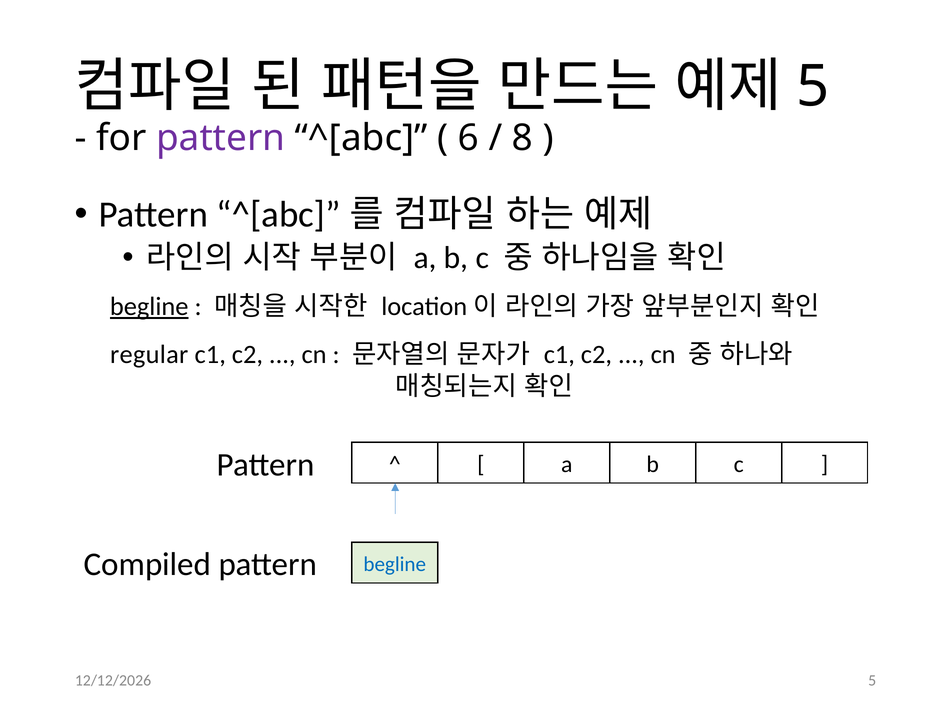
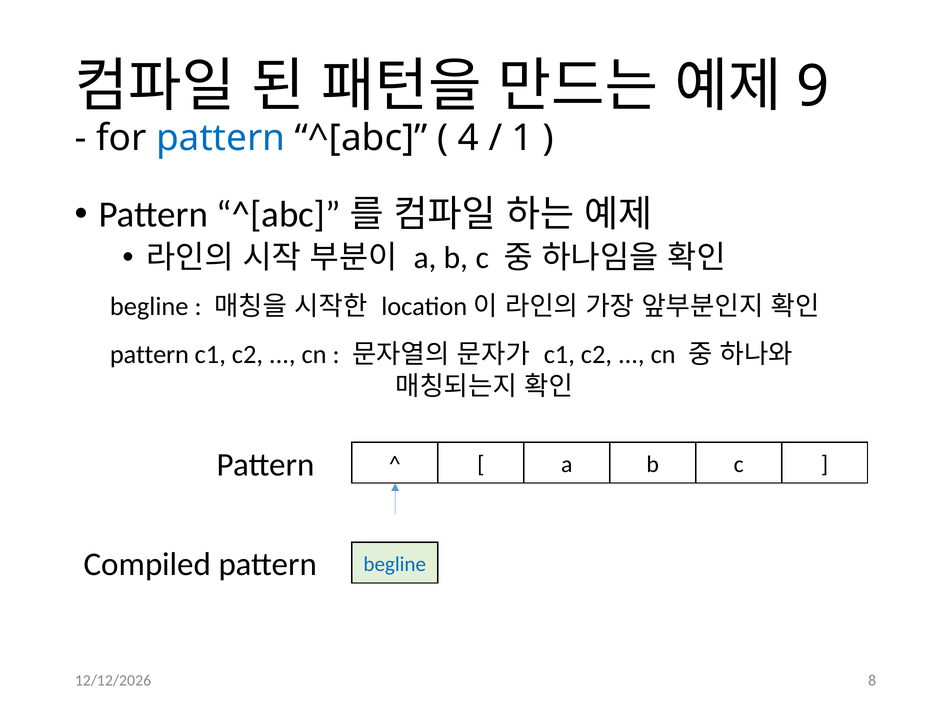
5: 5 -> 9 (813, 87)
pattern colour: purple -> blue (221, 138)
6: 6 -> 4 (468, 138)
8: 8 -> 1 (522, 138)
begline underline: present -> none (149, 307)
regular: regular -> pattern (149, 355)
5: 5 -> 8 (872, 681)
